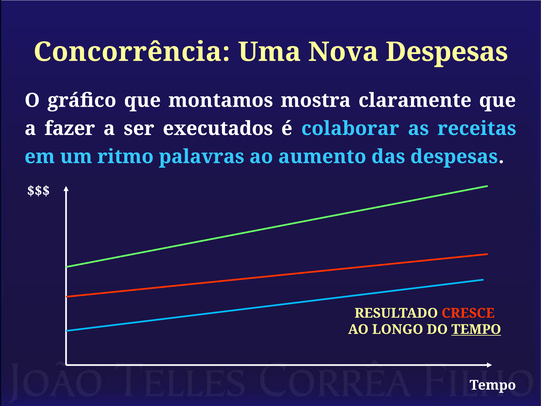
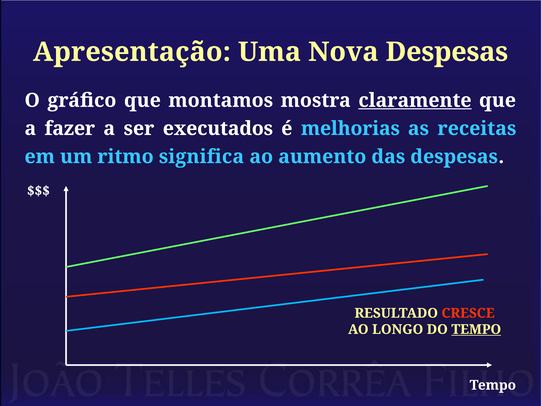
Concorrência: Concorrência -> Apresentação (132, 52)
claramente underline: none -> present (415, 100)
colaborar: colaborar -> melhorias (350, 128)
palavras: palavras -> significa (201, 157)
